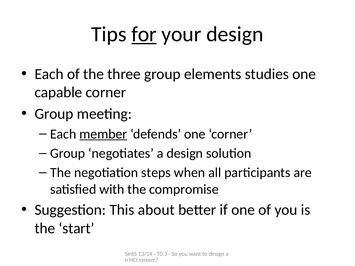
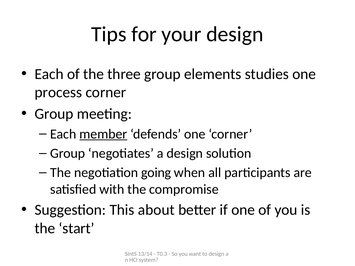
for underline: present -> none (144, 34)
capable: capable -> process (58, 92)
steps: steps -> going (156, 173)
